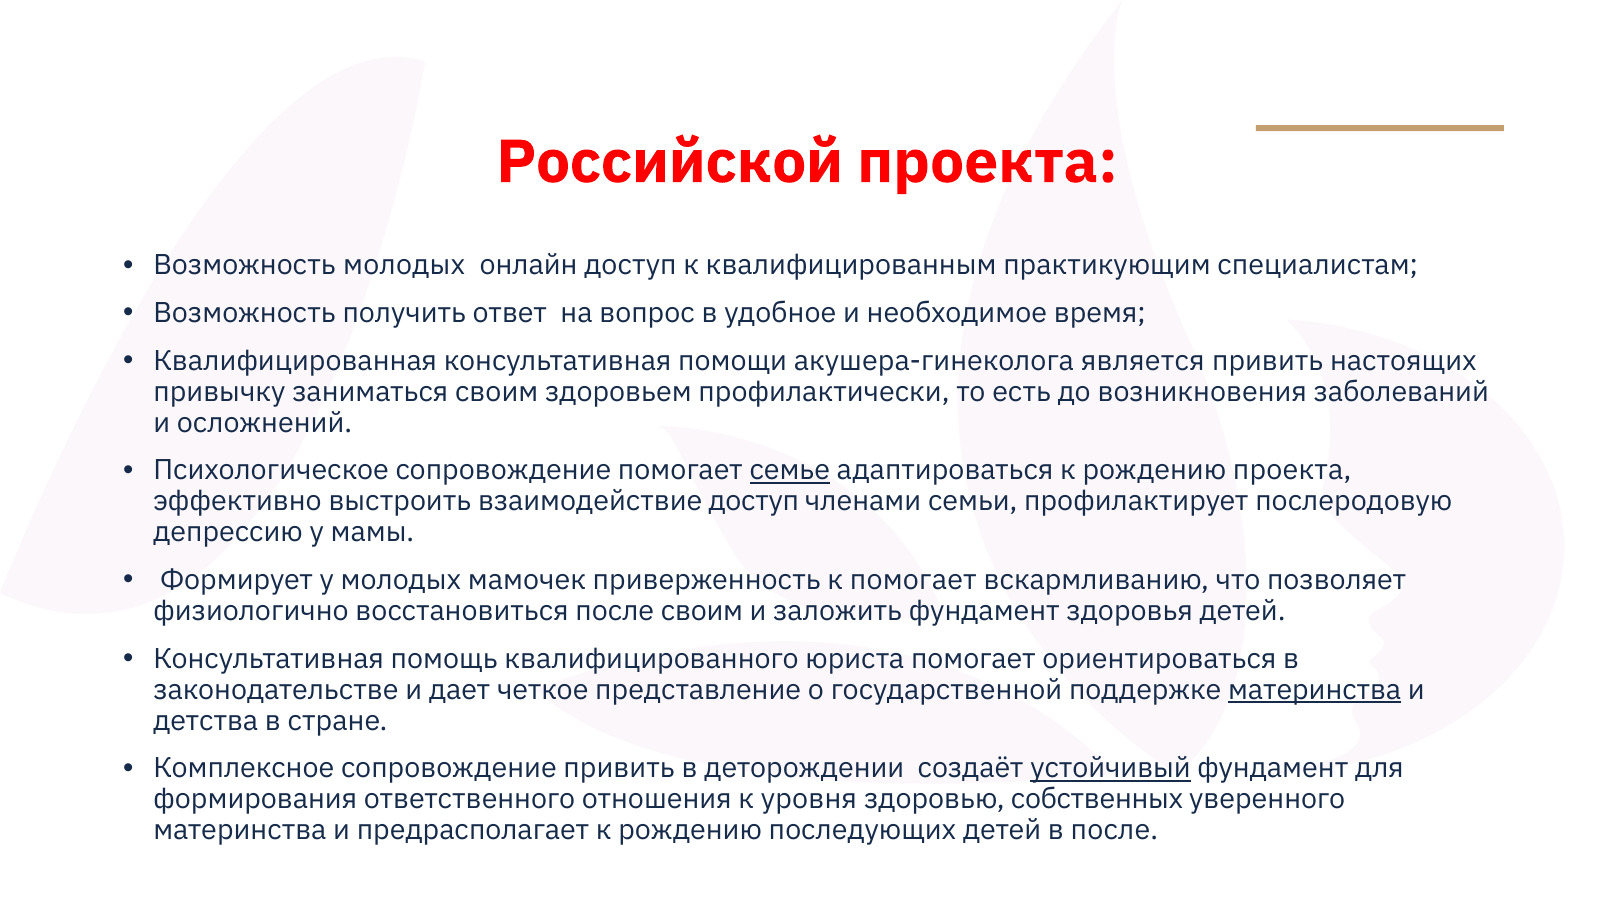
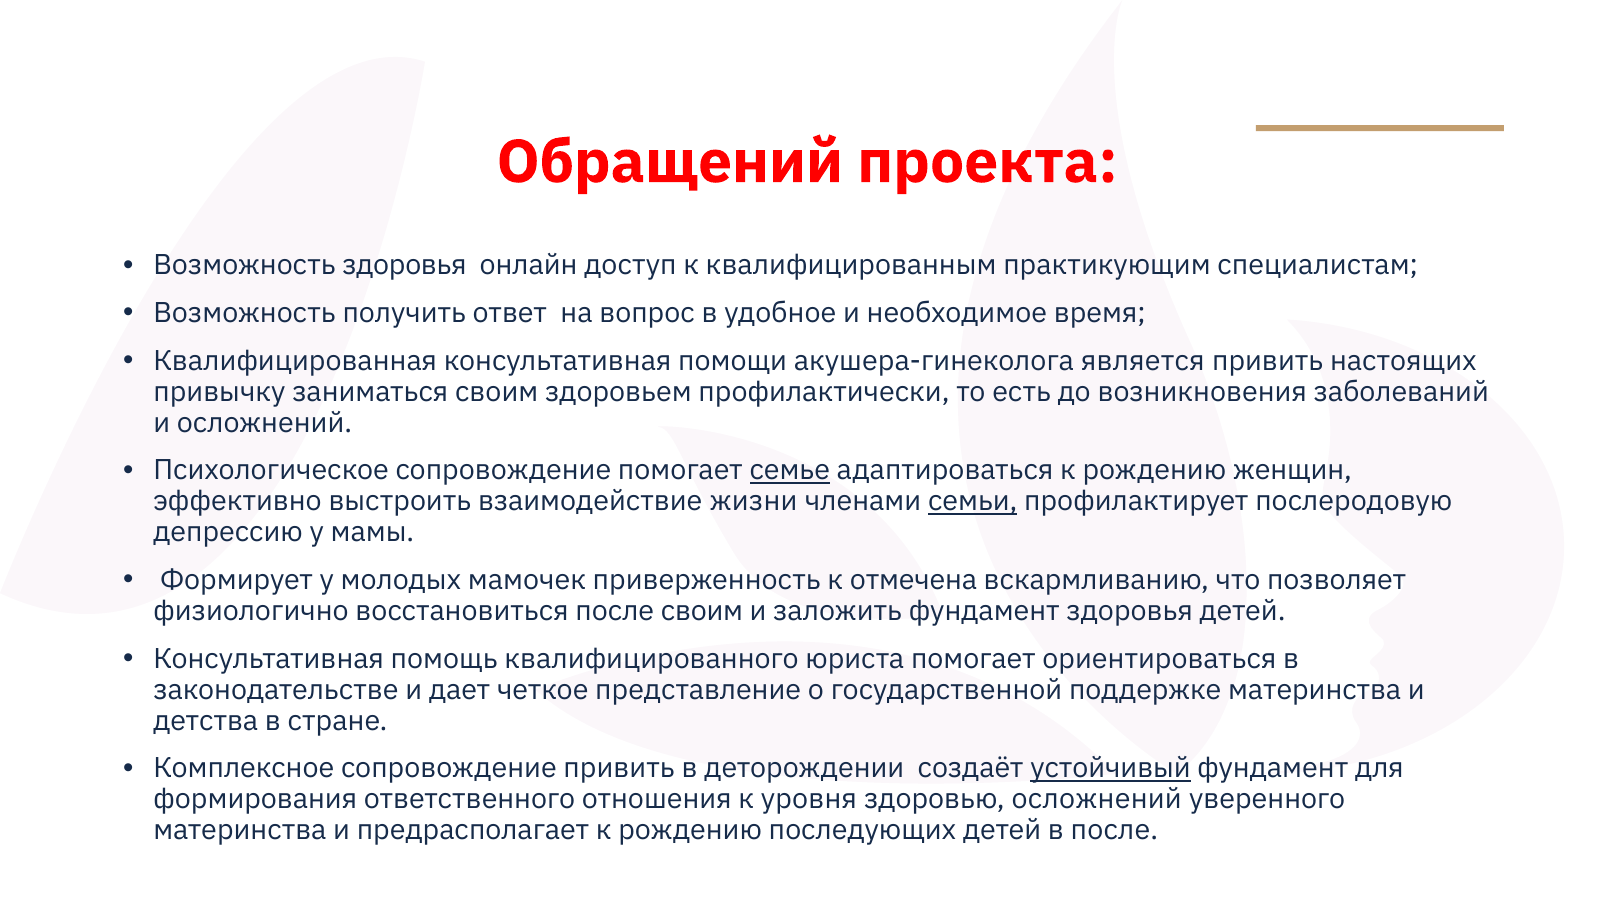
Российской: Российской -> Обращений (670, 162)
Возможность молодых: молодых -> здоровья (404, 265)
рождению проекта: проекта -> женщин (1292, 470)
взаимодействие доступ: доступ -> жизни (754, 501)
семьи underline: none -> present (973, 501)
к помогает: помогает -> отмечена (914, 580)
материнства underline: present -> none (1315, 689)
здоровью собственных: собственных -> осложнений (1097, 799)
